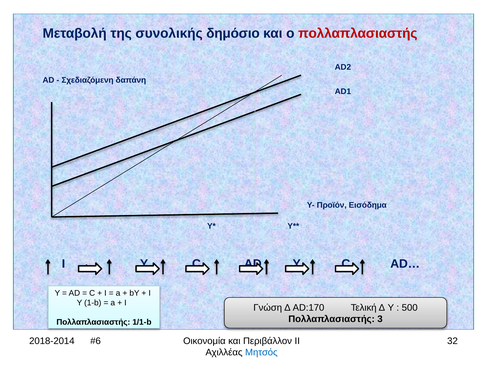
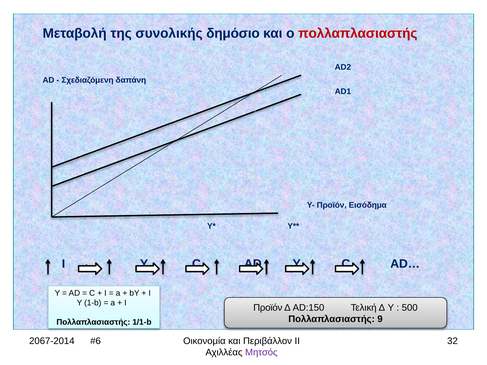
Γνώση: Γνώση -> Προϊόν (268, 308)
AD:170: AD:170 -> AD:150 (309, 308)
3: 3 -> 9 (380, 319)
2018-2014: 2018-2014 -> 2067-2014 (52, 341)
Μητσός colour: blue -> purple (261, 353)
